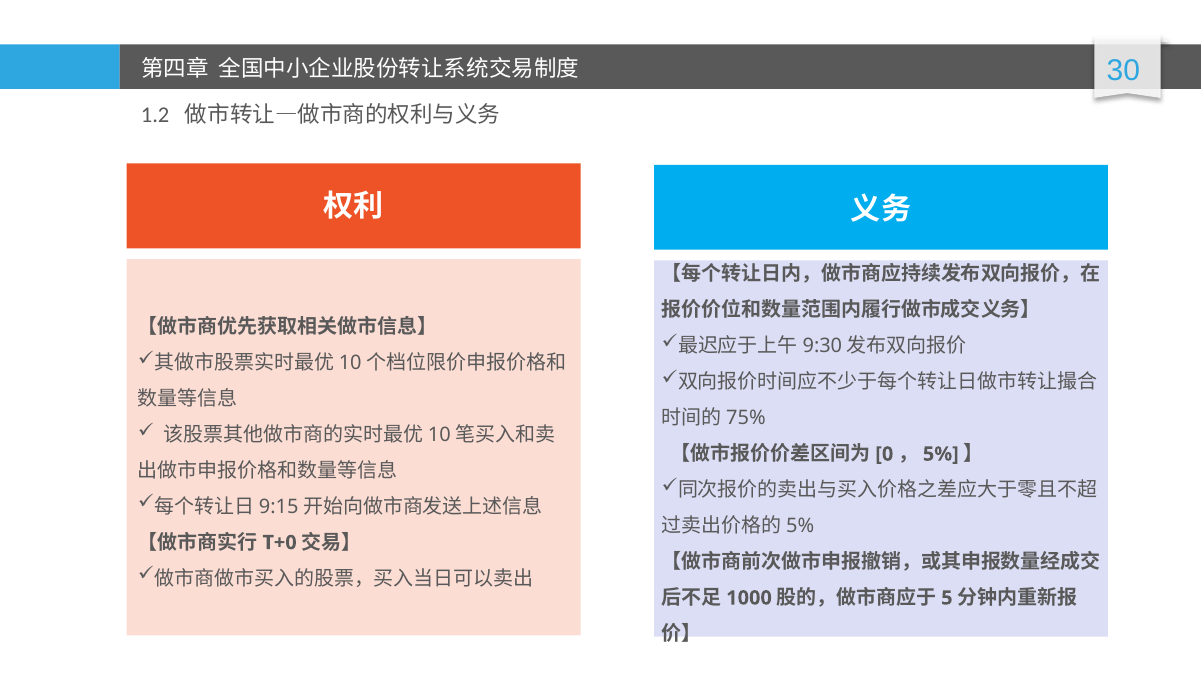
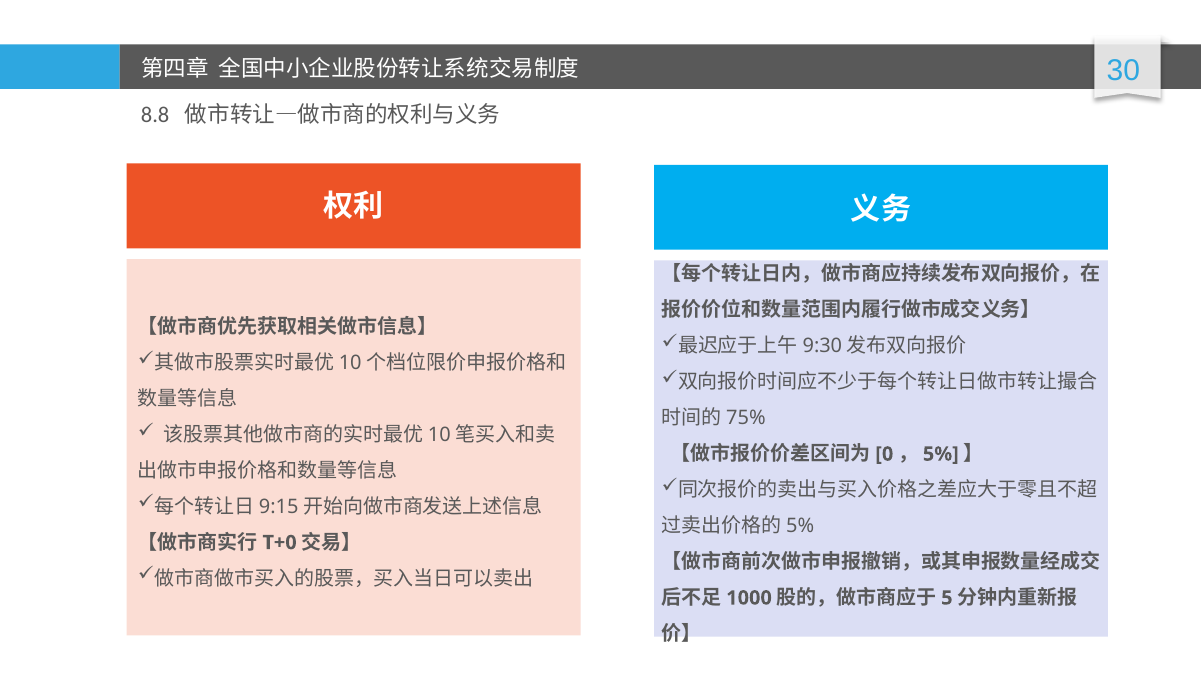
1.2: 1.2 -> 8.8 (155, 115)
